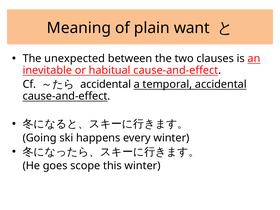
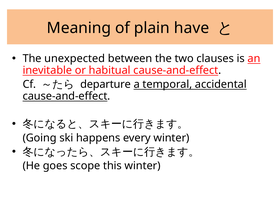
want: want -> have (192, 28)
accidental: accidental -> departure (106, 84)
